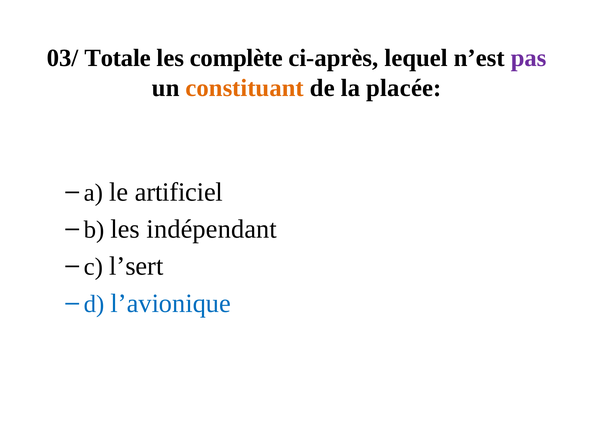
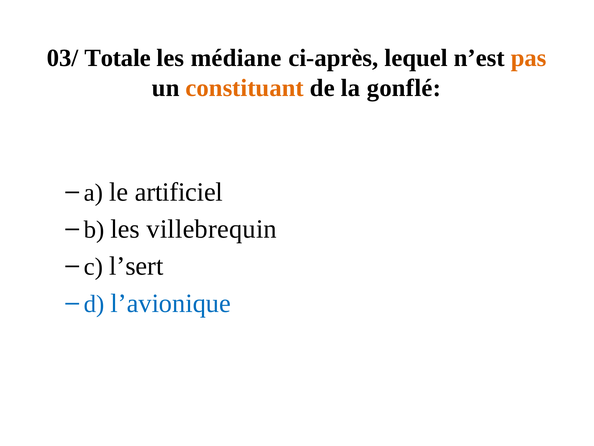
complète: complète -> médiane (236, 58)
pas colour: purple -> orange (529, 58)
placée: placée -> gonflé (404, 88)
indépendant: indépendant -> villebrequin (212, 229)
